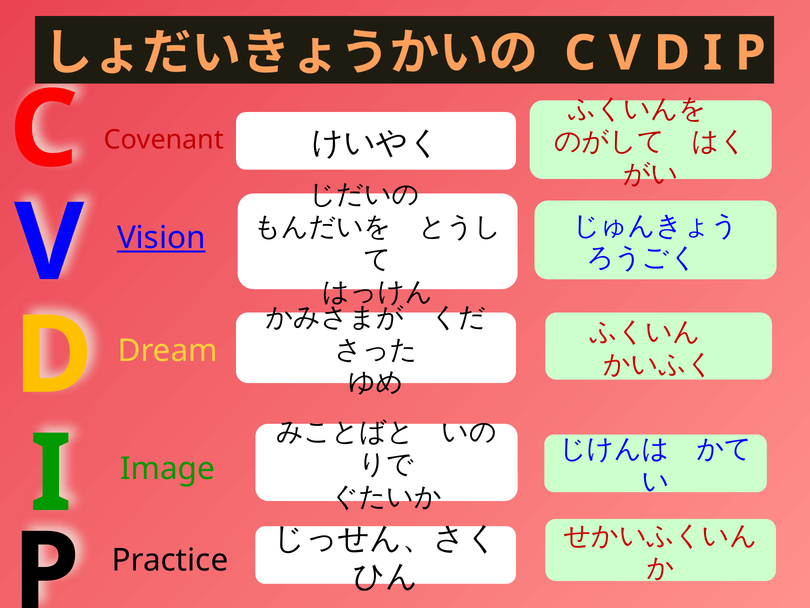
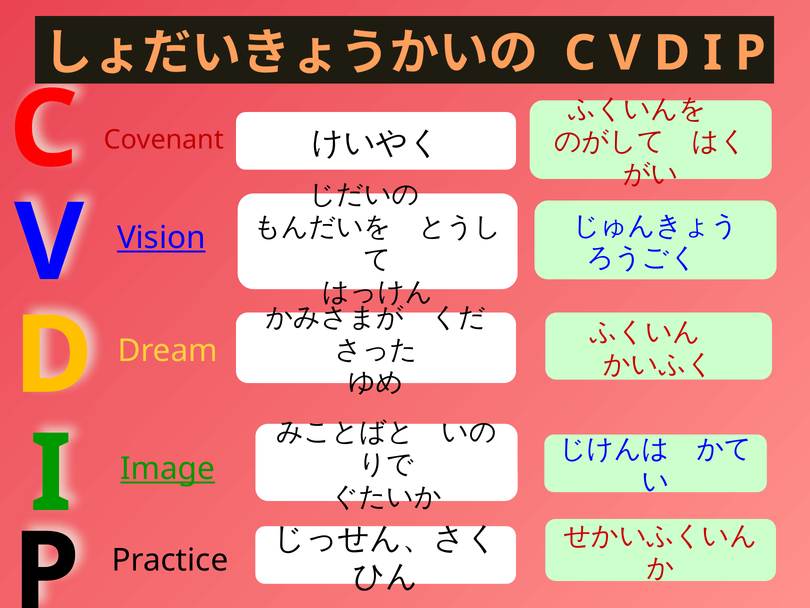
Image underline: none -> present (168, 468)
